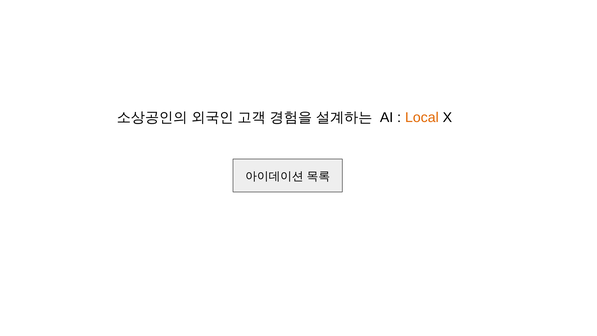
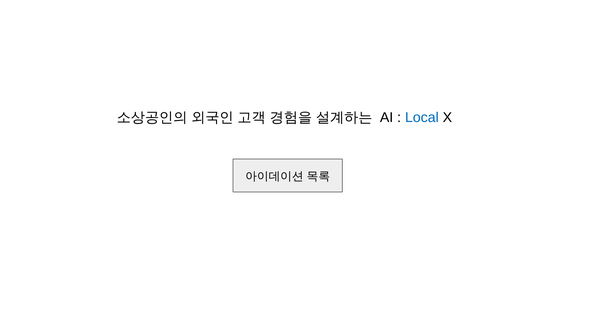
Local colour: orange -> blue (422, 118)
